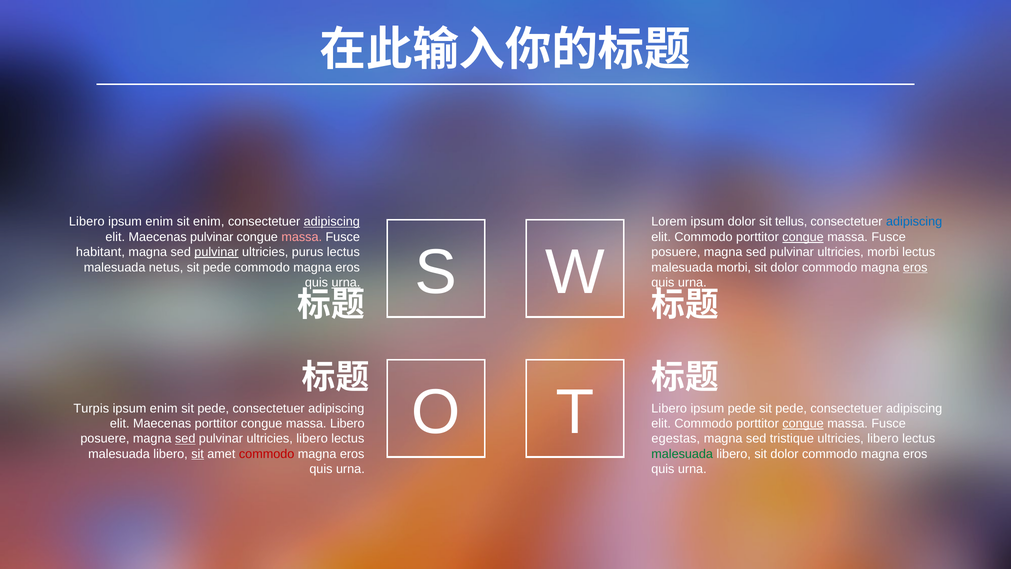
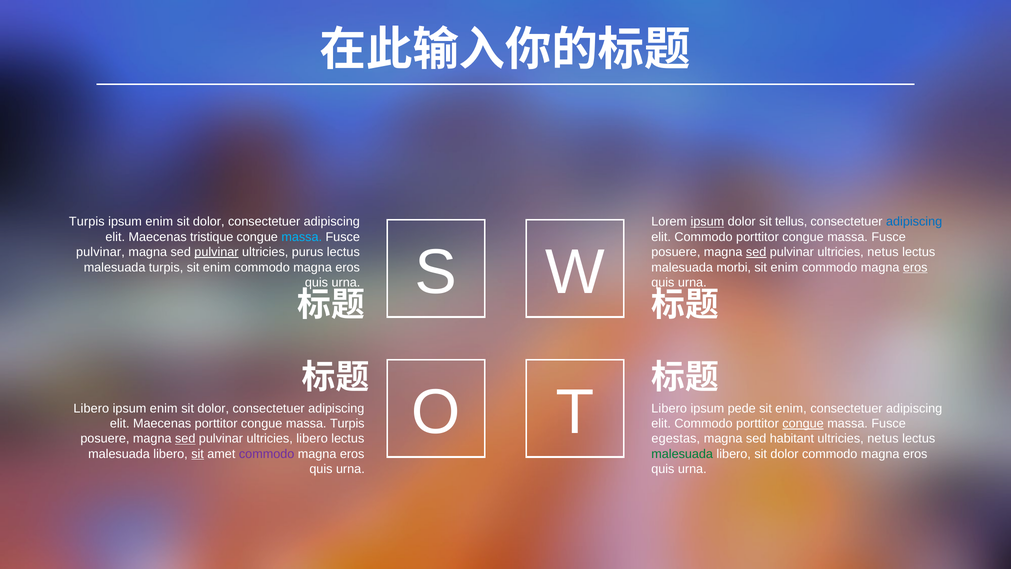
Libero: Libero -> Turpis (87, 222)
enim: enim -> dolor (209, 222)
adipiscing underline: present -> none (332, 222)
ipsum underline: none -> present (707, 222)
Maecenas pulvinar: pulvinar -> tristique (212, 237)
massa colour: pink -> light blue (302, 237)
congue underline: present -> none (803, 237)
habitant: habitant -> pulvinar (100, 252)
sed underline: none -> present (756, 252)
pulvinar ultricies morbi: morbi -> netus (883, 252)
malesuada netus: netus -> turpis (166, 267)
pede: pede -> enim (217, 267)
dolor: dolor -> enim (784, 267)
urna underline: present -> none (346, 282)
Turpis: Turpis -> Libero (91, 408)
pede: pede -> dolor (213, 408)
pede: pede -> enim (791, 408)
massa Libero: Libero -> Turpis (347, 423)
tristique: tristique -> habitant (792, 439)
libero: libero -> netus (883, 439)
commodo colour: red -> purple (267, 454)
